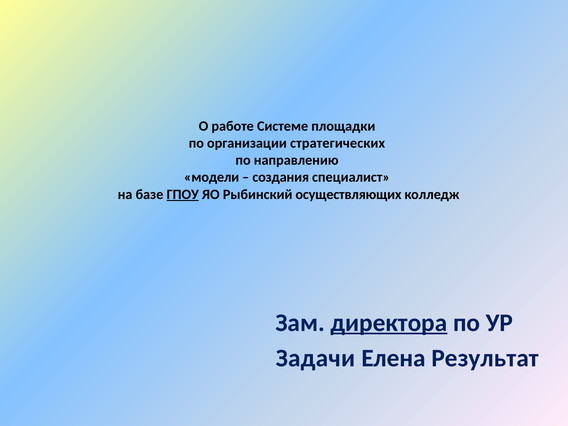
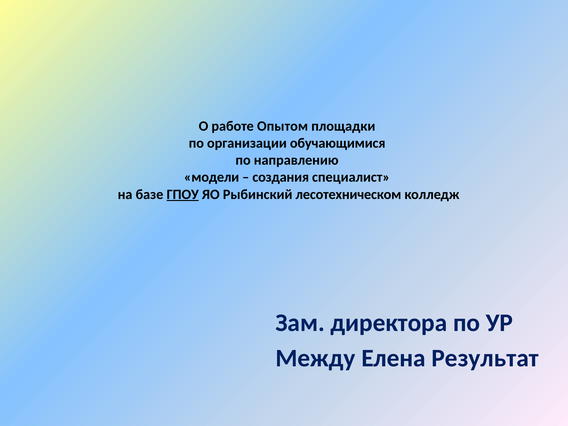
Системе: Системе -> Опытом (283, 126)
стратегических: стратегических -> обучающимися (338, 143)
осуществляющих: осуществляющих -> лесотехническом (348, 194)
директора underline: present -> none (389, 323)
Задачи: Задачи -> Между (316, 358)
